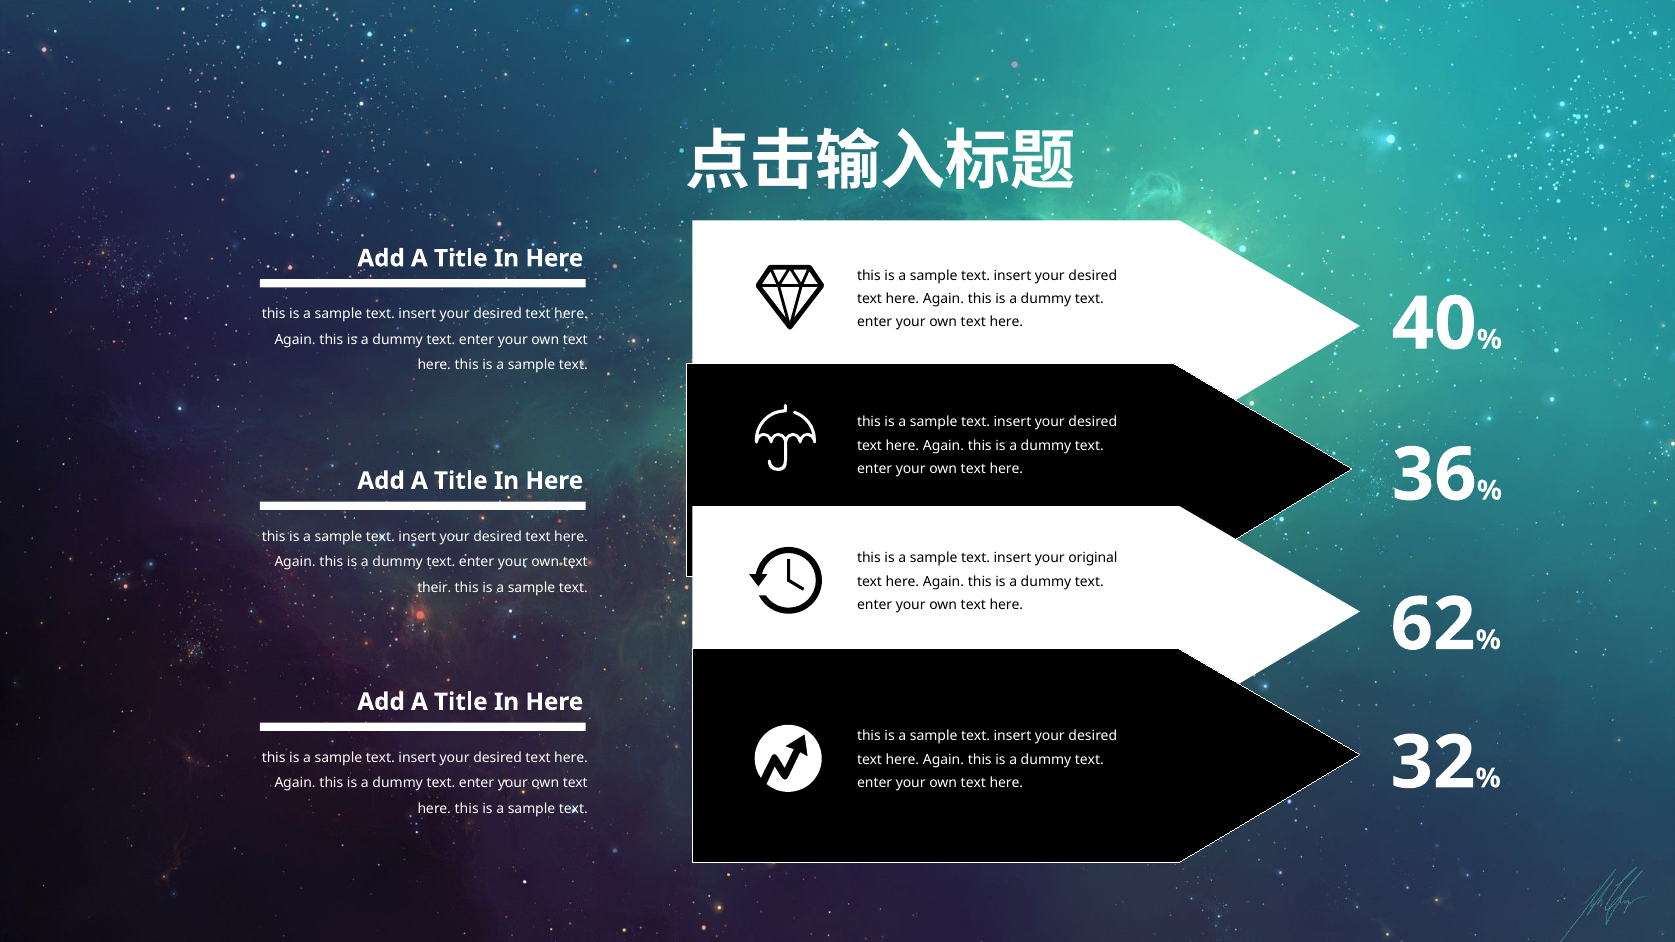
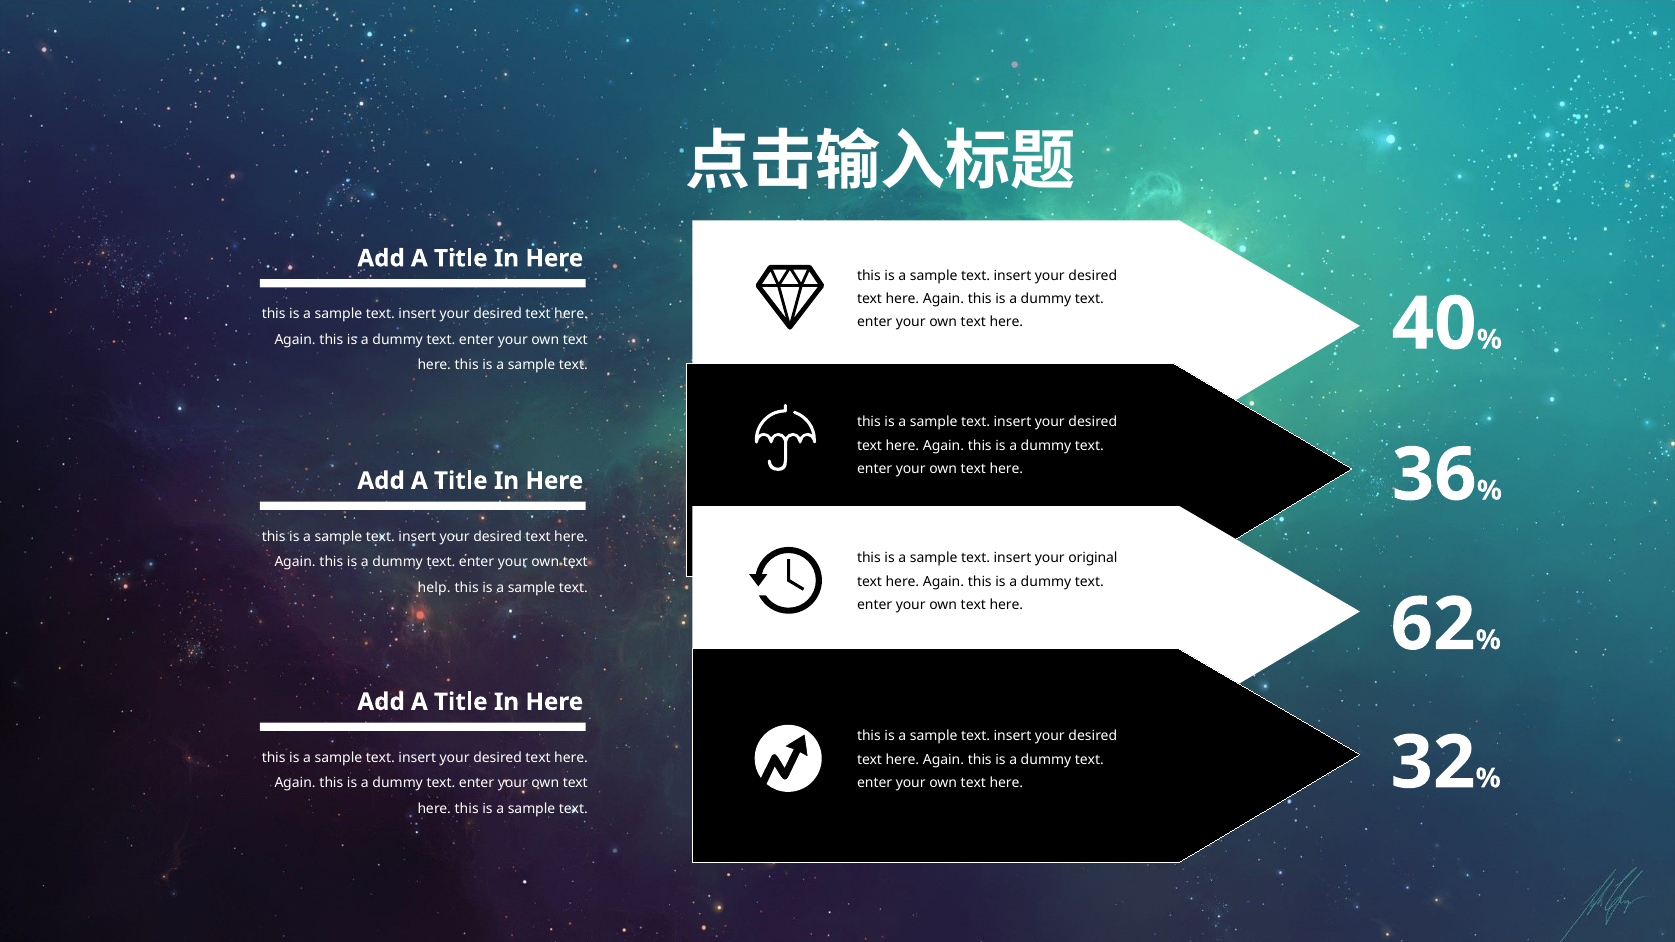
their: their -> help (434, 588)
